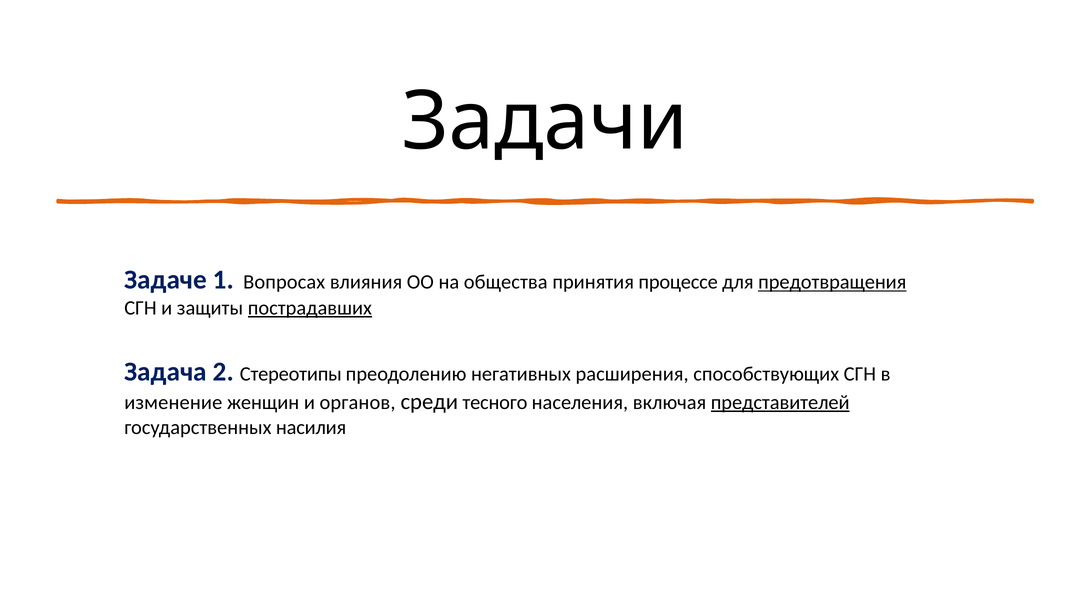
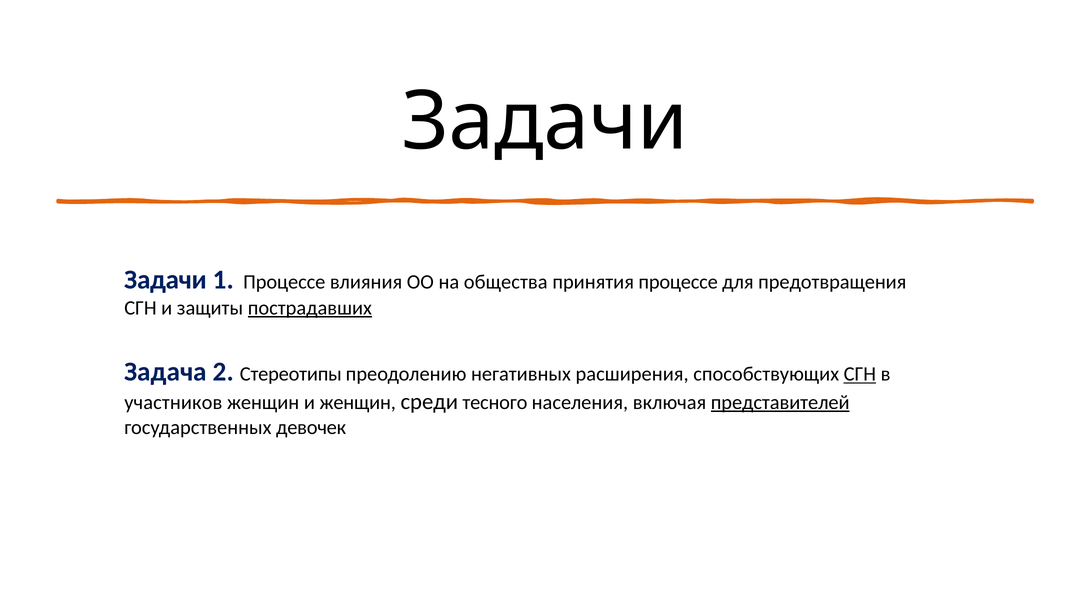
Задаче: Задаче -> Задачи (166, 280)
1 Вопросах: Вопросах -> Процессе (284, 282)
предотвращения underline: present -> none (832, 282)
СГН underline: none -> present (860, 374)
изменение: изменение -> участников (173, 402)
и органов: органов -> женщин (358, 402)
насилия: насилия -> девочек (311, 427)
